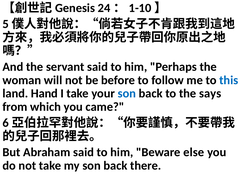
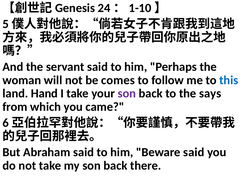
before: before -> comes (118, 80)
son colour: blue -> purple (127, 94)
Beware else: else -> said (194, 152)
